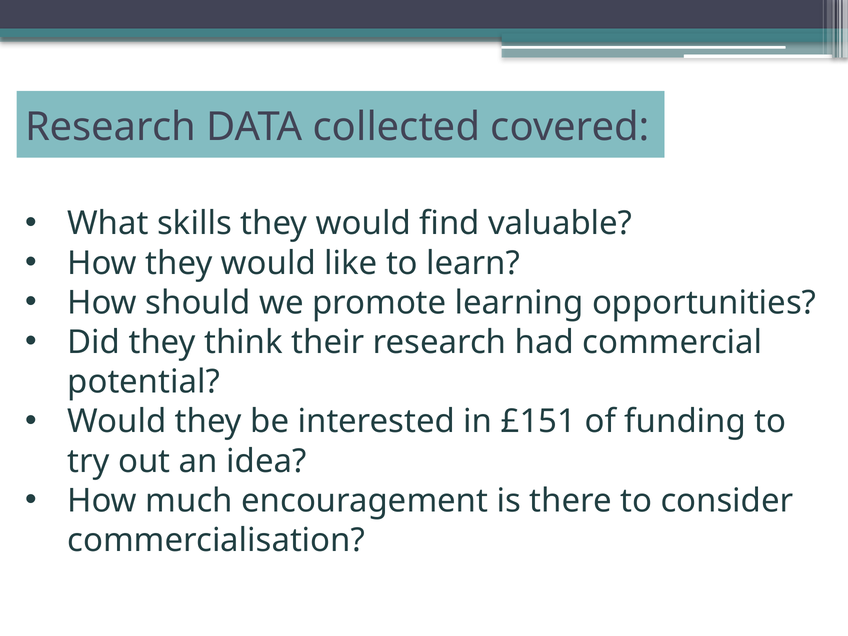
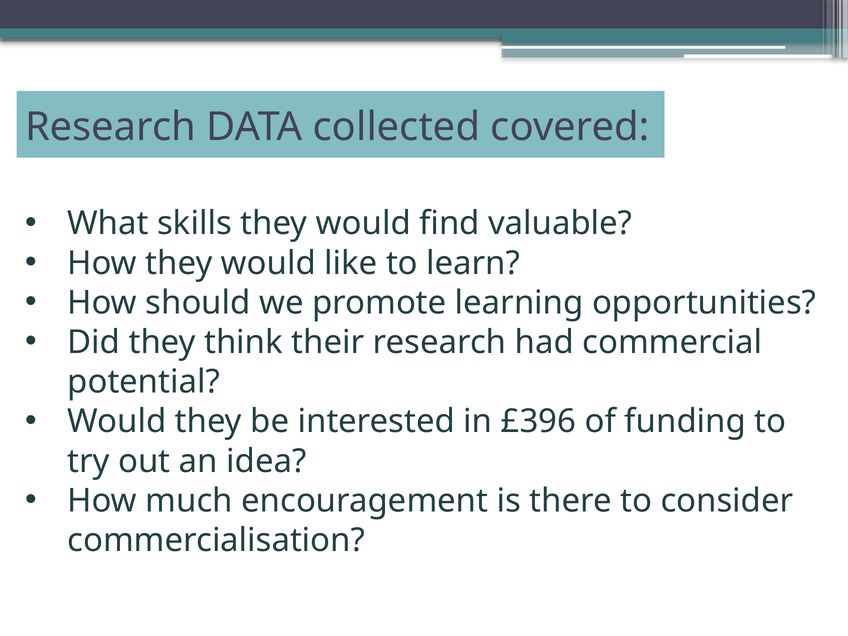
£151: £151 -> £396 (538, 422)
